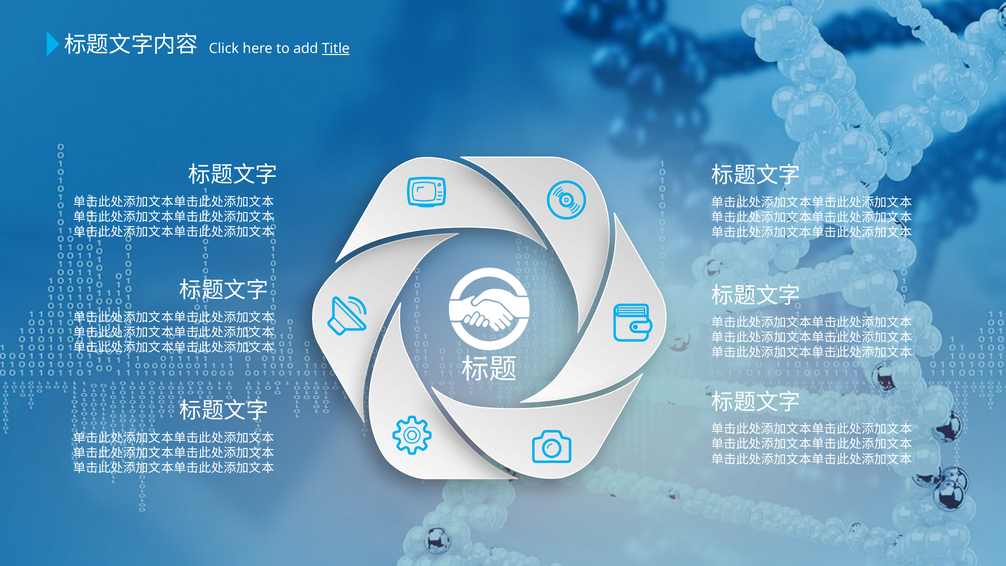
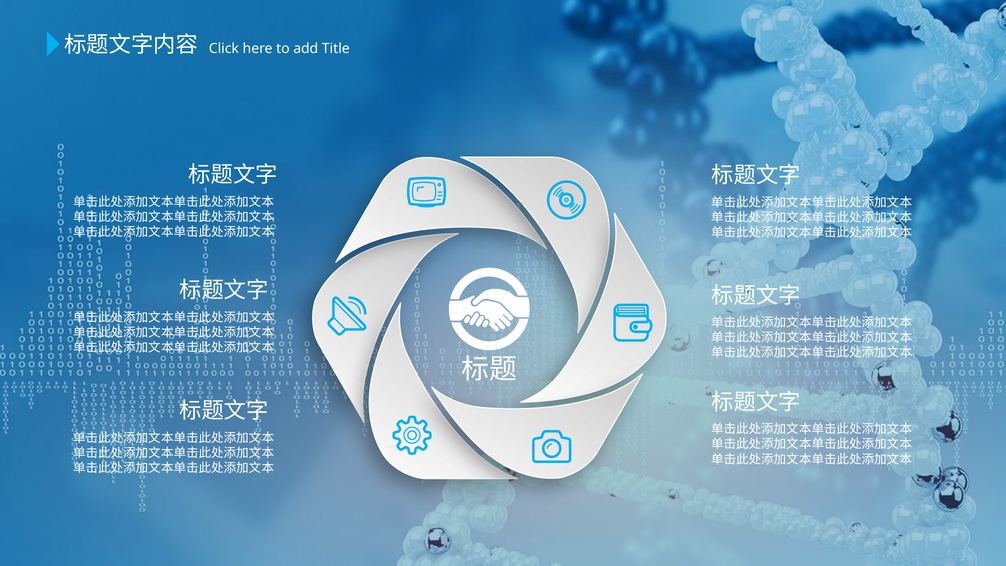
Title underline: present -> none (336, 49)
